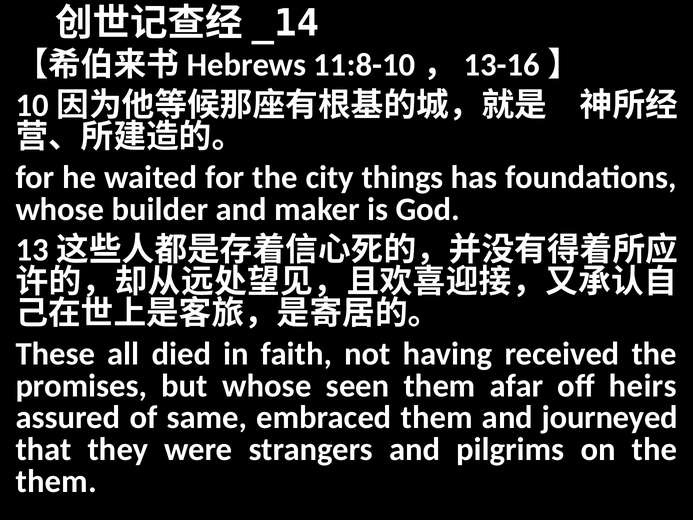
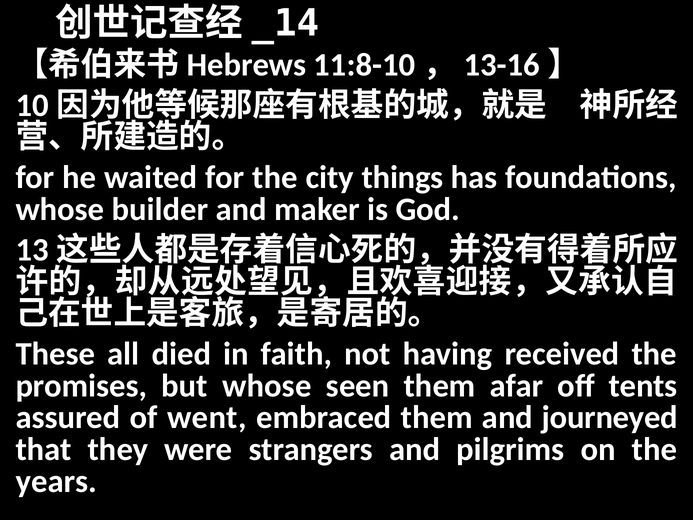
heirs: heirs -> tents (643, 386)
same: same -> went (207, 417)
them: them -> years (56, 481)
